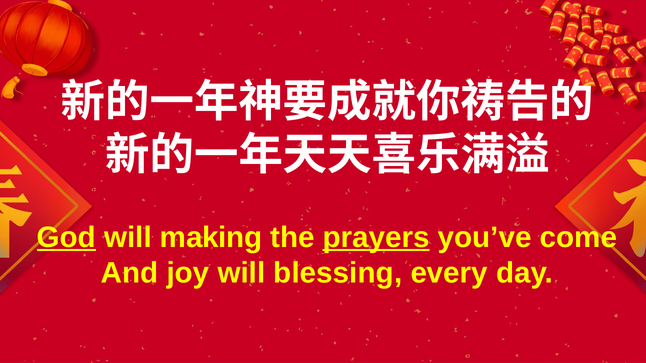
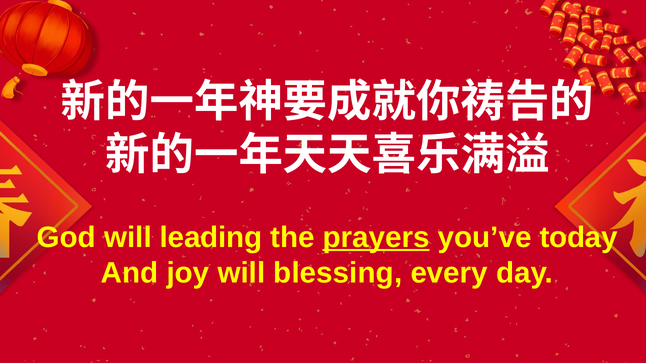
God underline: present -> none (66, 238)
making: making -> leading (211, 238)
come: come -> today (579, 238)
